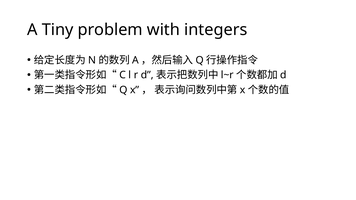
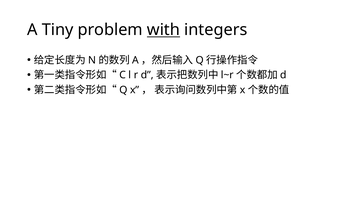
with underline: none -> present (163, 30)
